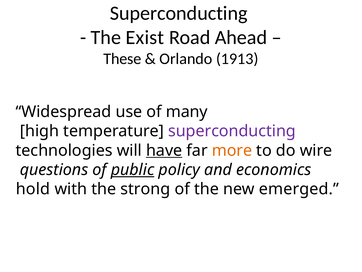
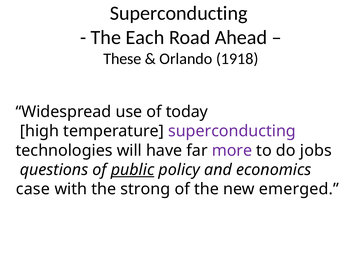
Exist: Exist -> Each (145, 37)
1913: 1913 -> 1918 (237, 59)
many: many -> today (187, 112)
have underline: present -> none (164, 150)
more colour: orange -> purple (232, 150)
wire: wire -> jobs (316, 150)
hold: hold -> case (33, 189)
